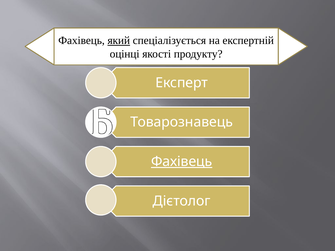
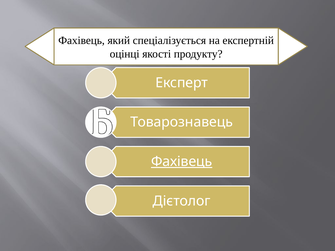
який underline: present -> none (119, 41)
